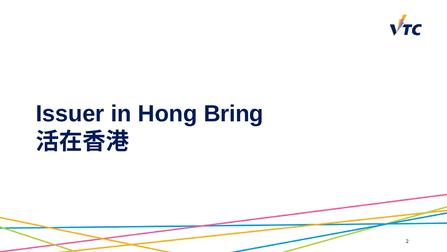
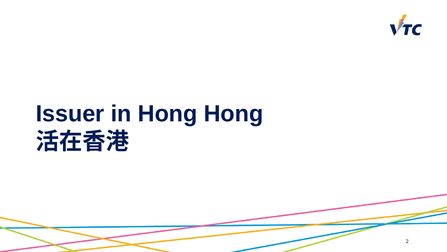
Hong Bring: Bring -> Hong (234, 113)
